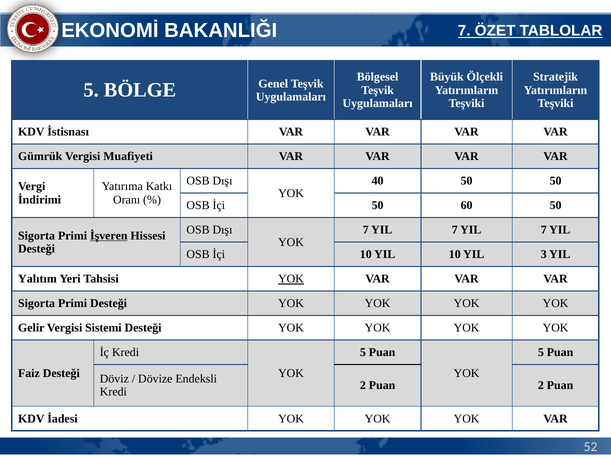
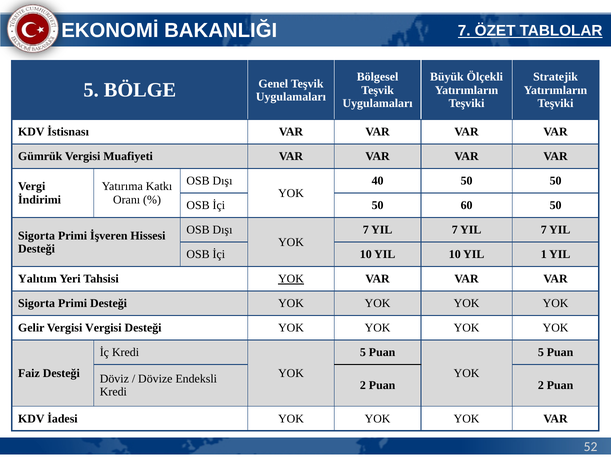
İşveren underline: present -> none (109, 236)
3: 3 -> 1 (544, 255)
Vergisi Sistemi: Sistemi -> Vergisi (103, 328)
